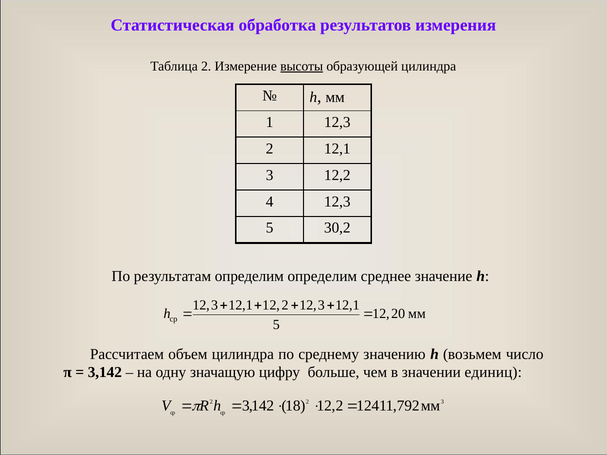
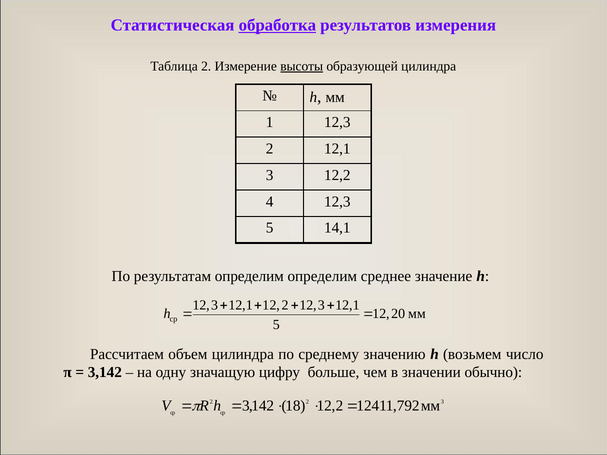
обработка underline: none -> present (277, 25)
30,2: 30,2 -> 14,1 (337, 228)
единиц: единиц -> обычно (493, 372)
